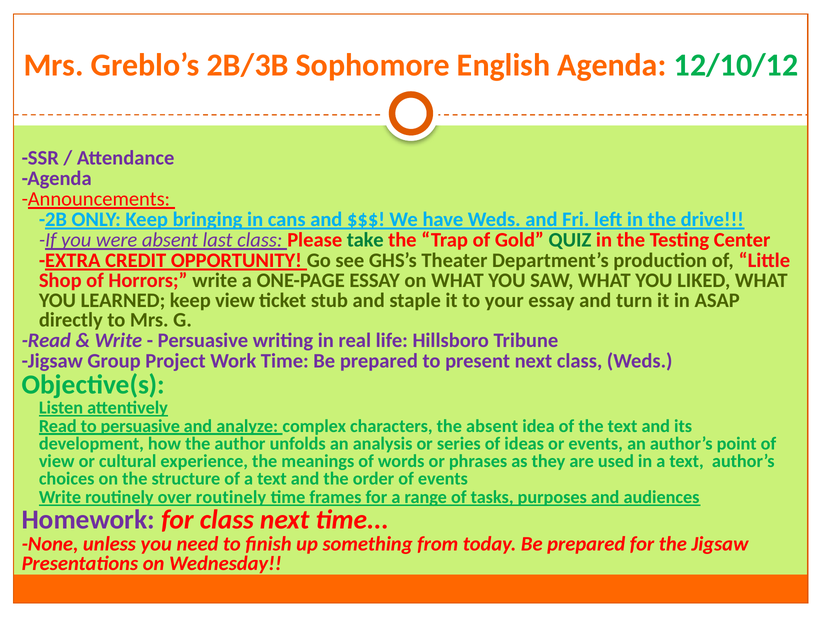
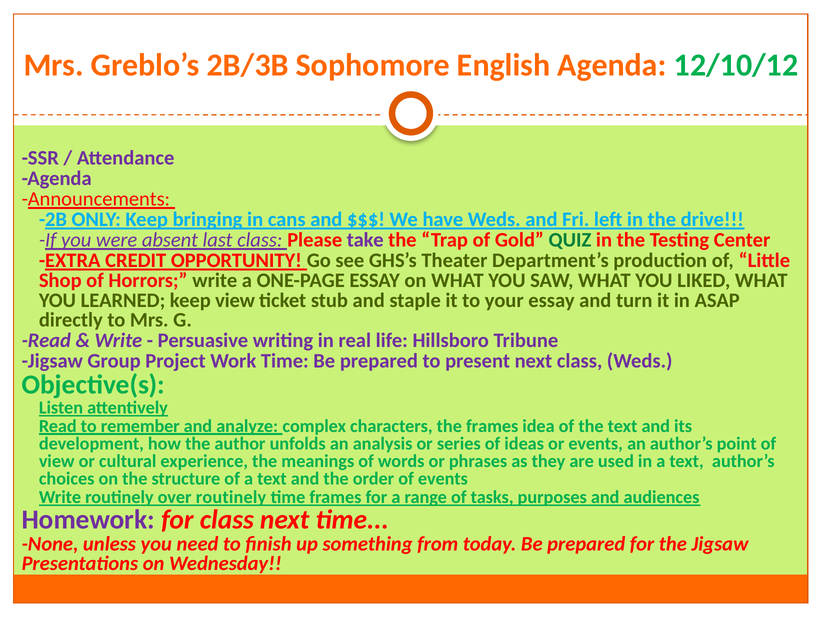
take colour: green -> purple (365, 240)
to persuasive: persuasive -> remember (140, 426)
the absent: absent -> frames (492, 426)
